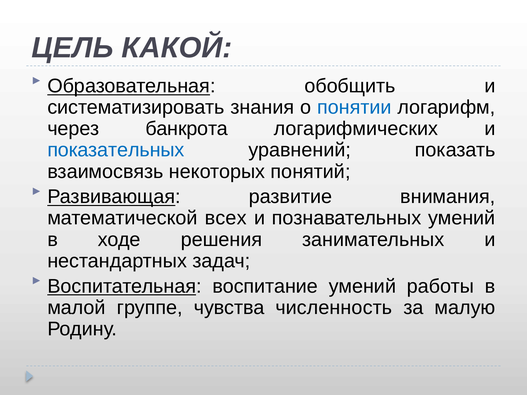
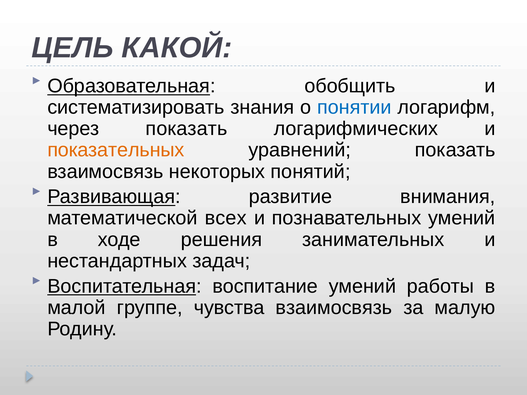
через банкрота: банкрота -> показать (186, 129)
показательных colour: blue -> orange (116, 150)
чувства численность: численность -> взаимосвязь (334, 308)
